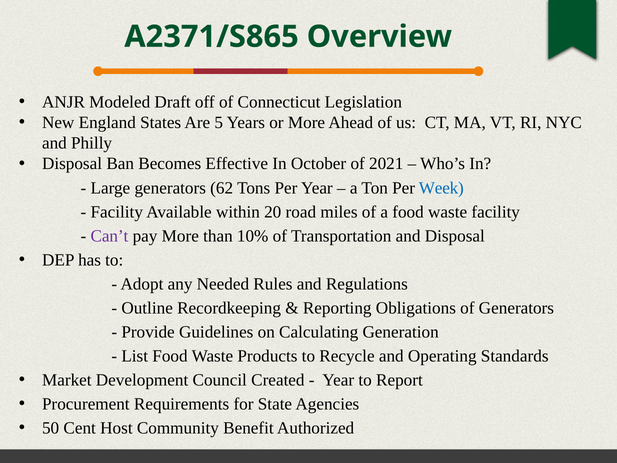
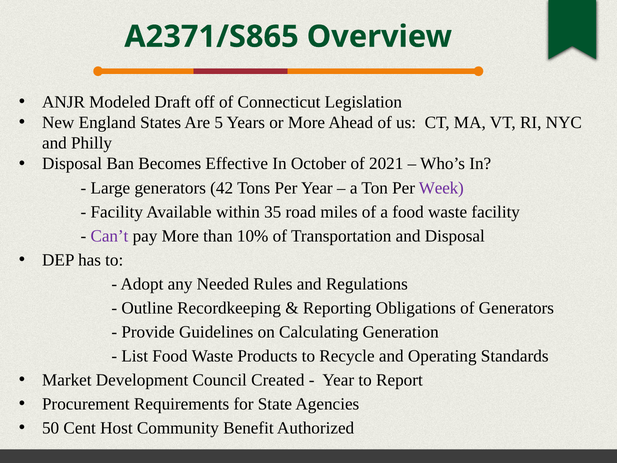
62: 62 -> 42 (222, 188)
Week colour: blue -> purple (441, 188)
20: 20 -> 35 (273, 212)
